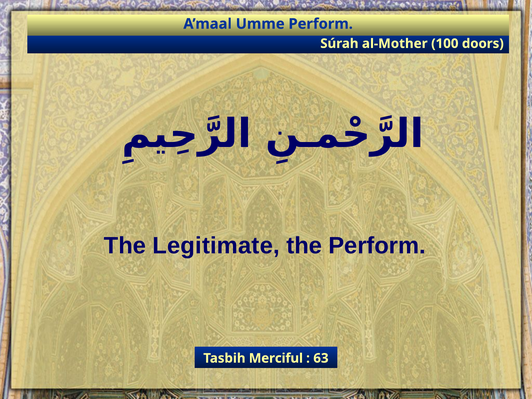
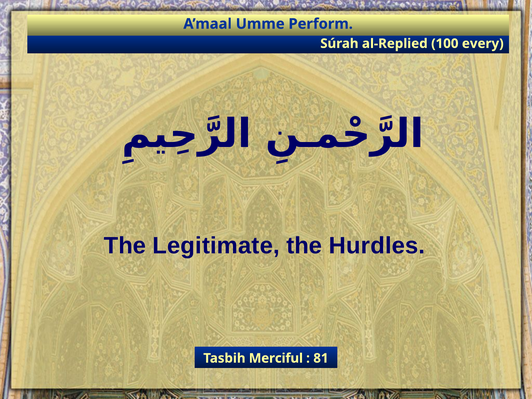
al-Mother: al-Mother -> al-Replied (395, 44)
doors: doors -> every (483, 44)
the Perform: Perform -> Hurdles (377, 246)
63: 63 -> 81 (321, 358)
